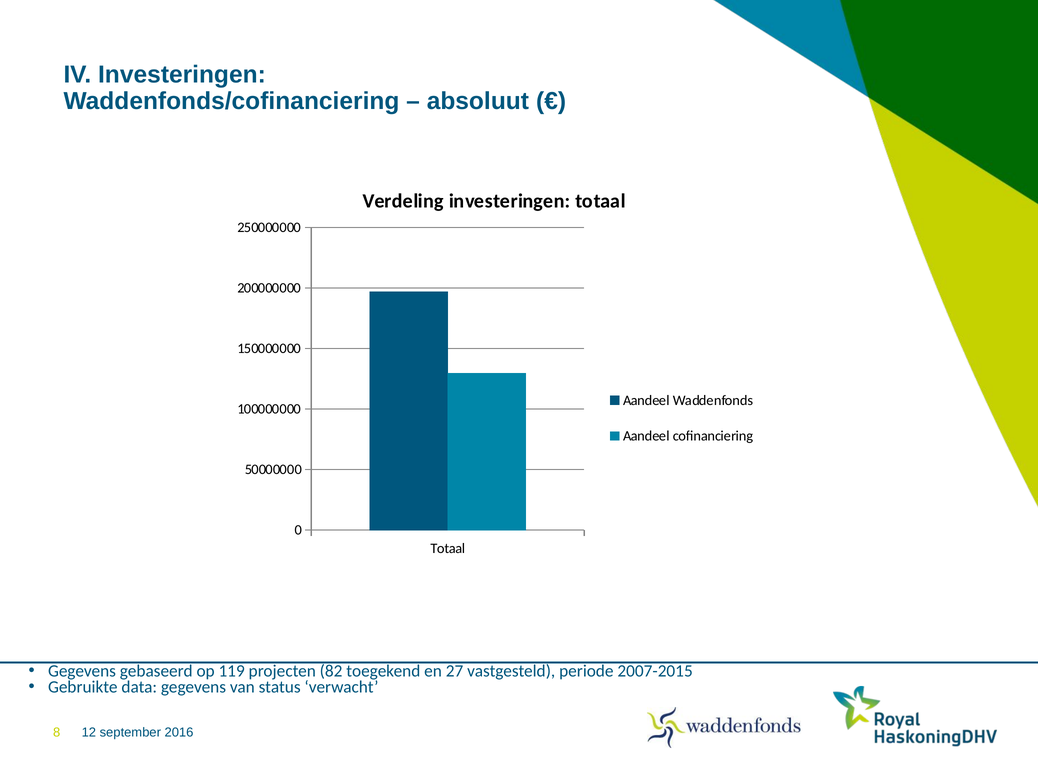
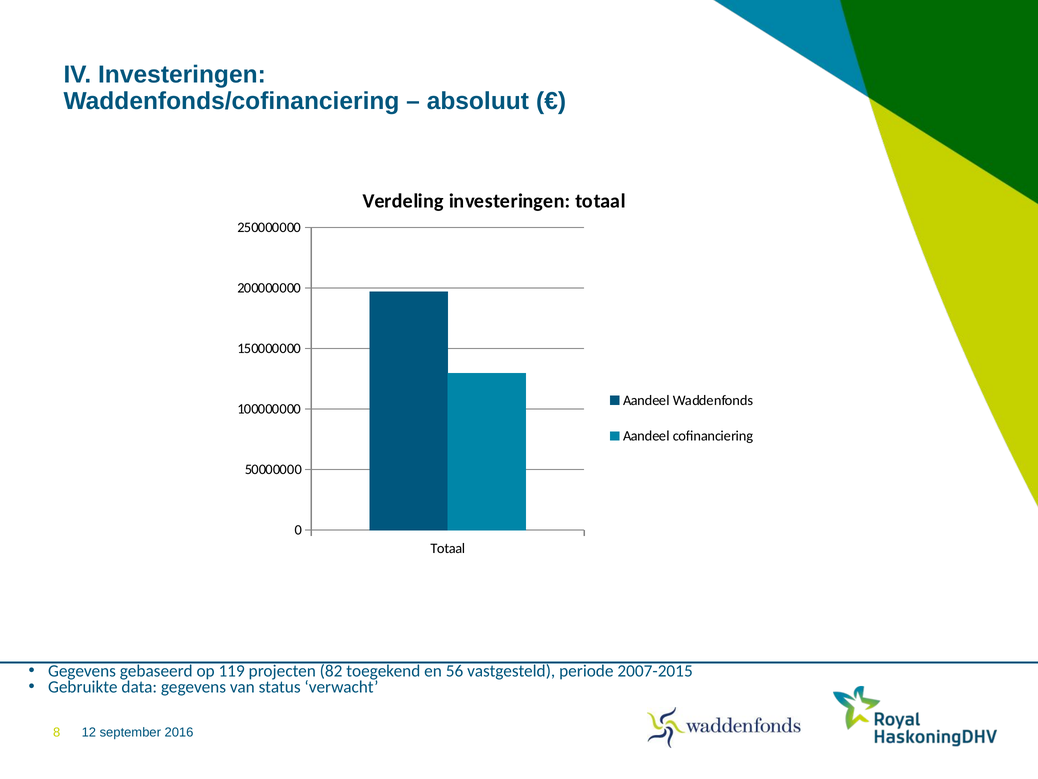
27: 27 -> 56 (455, 670)
